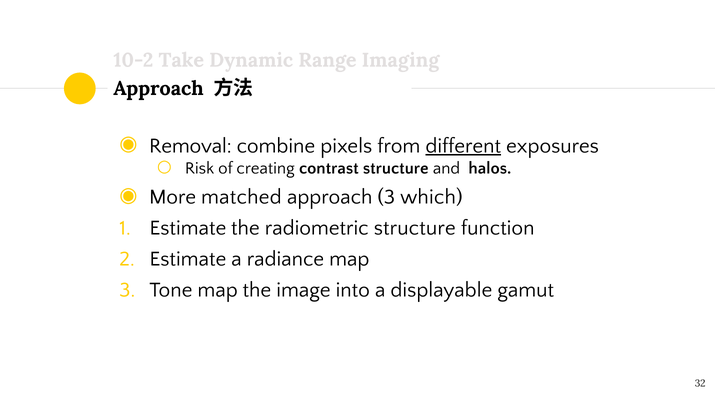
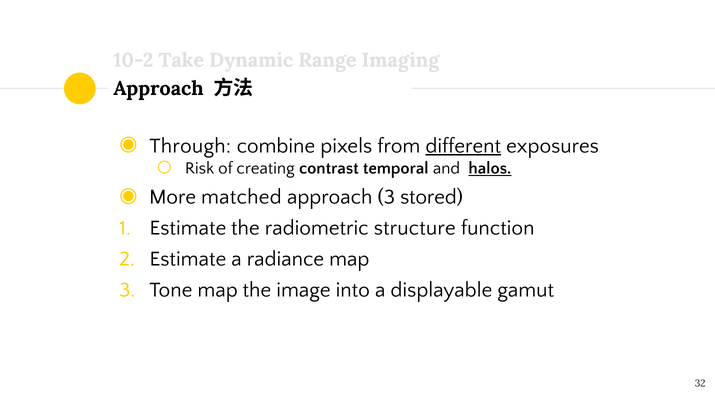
Removal: Removal -> Through (190, 146)
contrast structure: structure -> temporal (396, 168)
halos underline: none -> present (490, 168)
which: which -> stored (432, 197)
